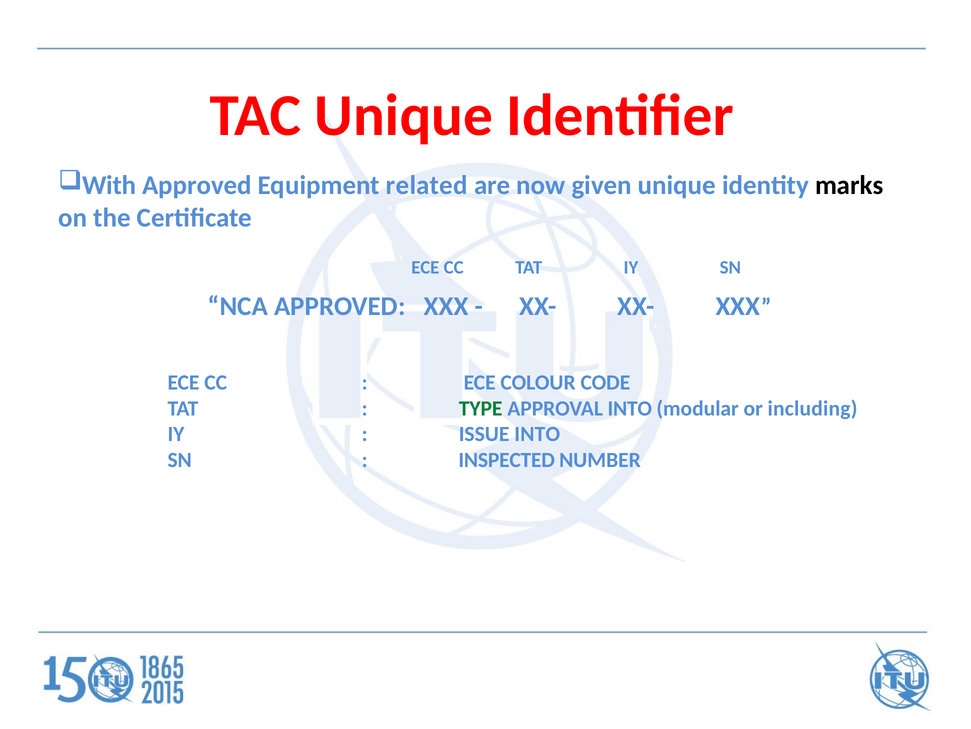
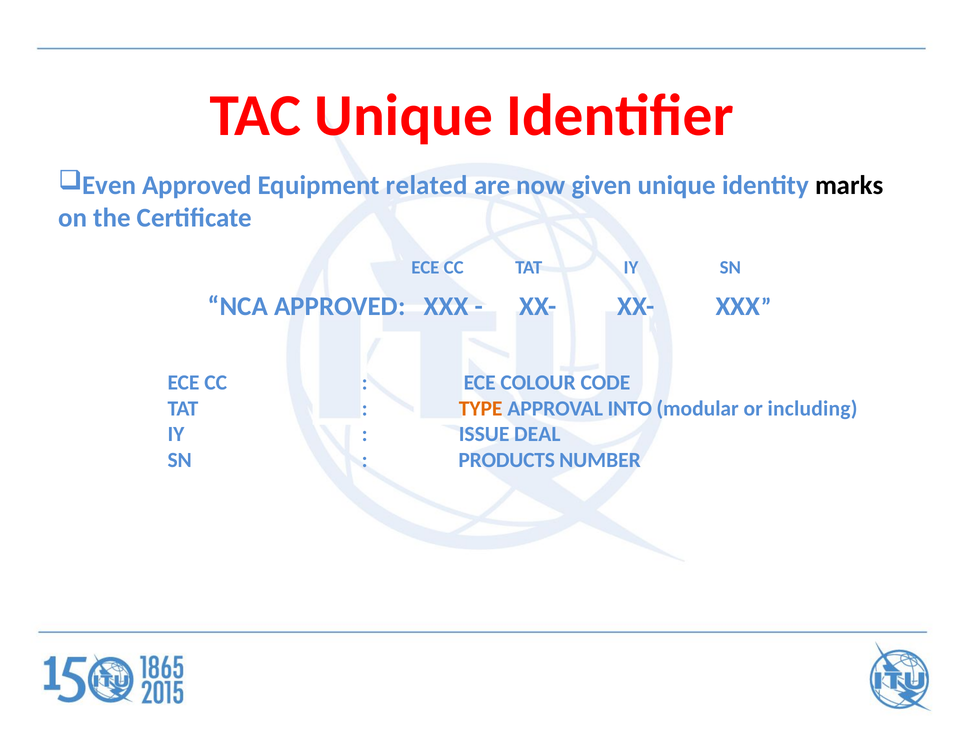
With: With -> Even (109, 185)
TYPE colour: green -> orange (481, 408)
ISSUE INTO: INTO -> DEAL (537, 434)
INSPECTED: INSPECTED -> PRODUCTS (507, 460)
